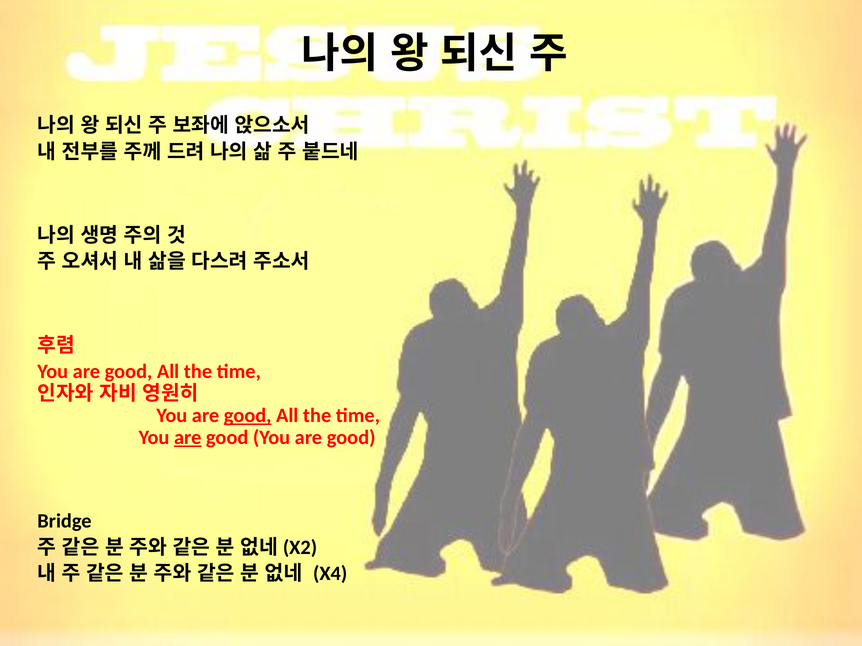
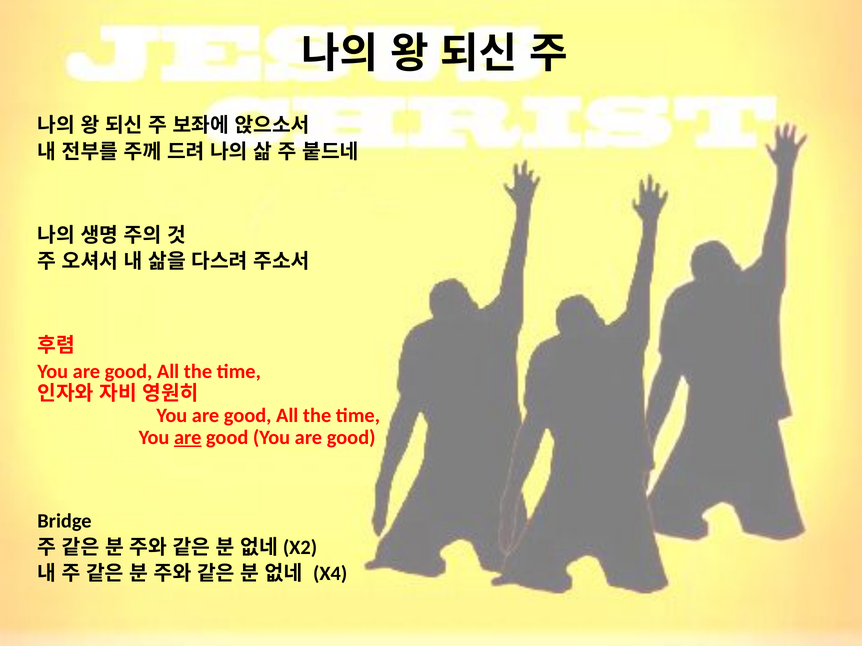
good underline: present -> none (248, 416)
